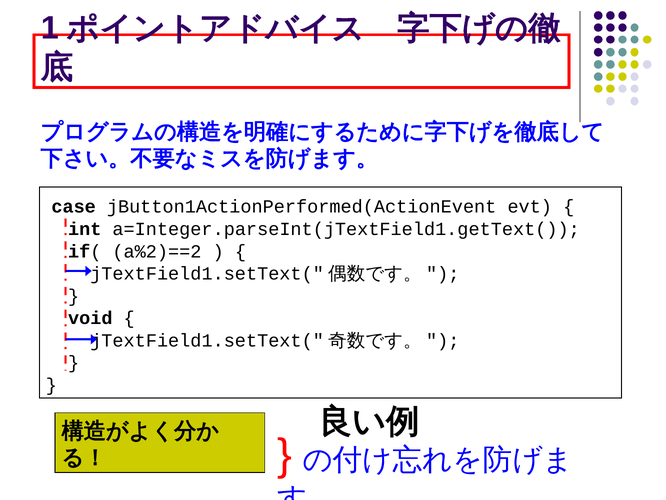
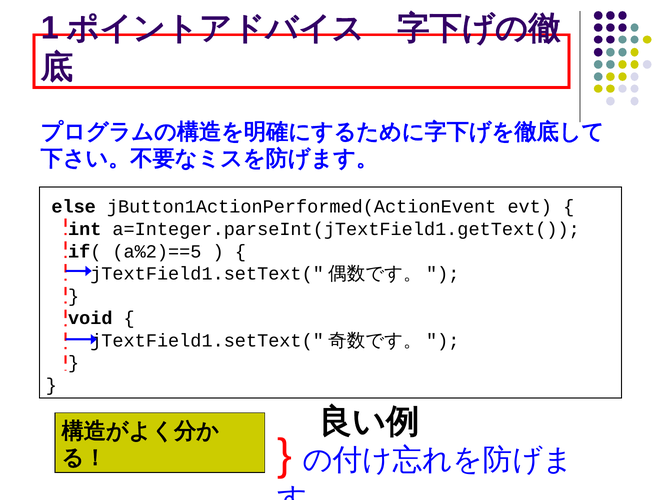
case: case -> else (74, 206)
a%2)==2: a%2)==2 -> a%2)==5 (157, 251)
